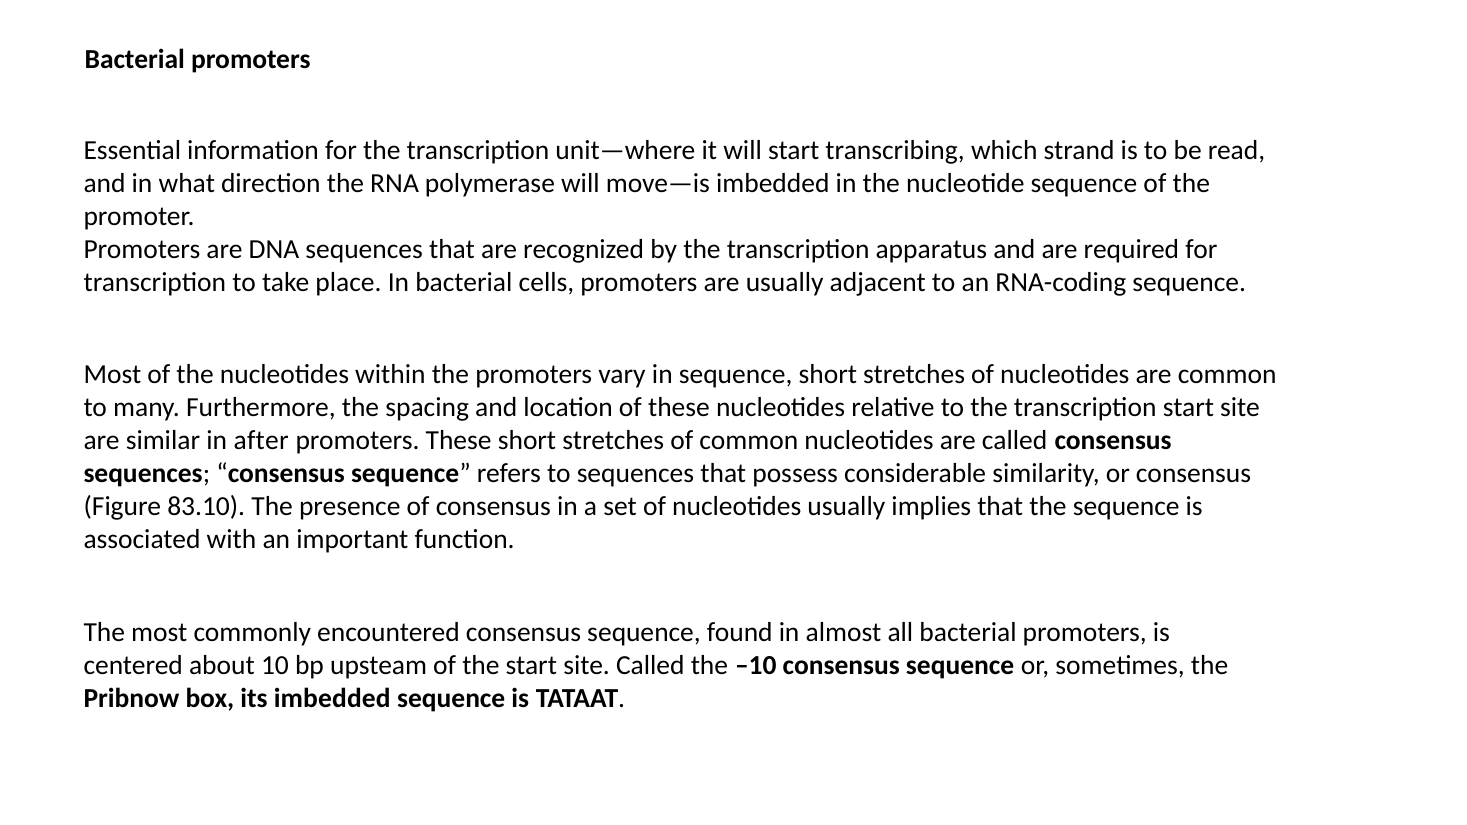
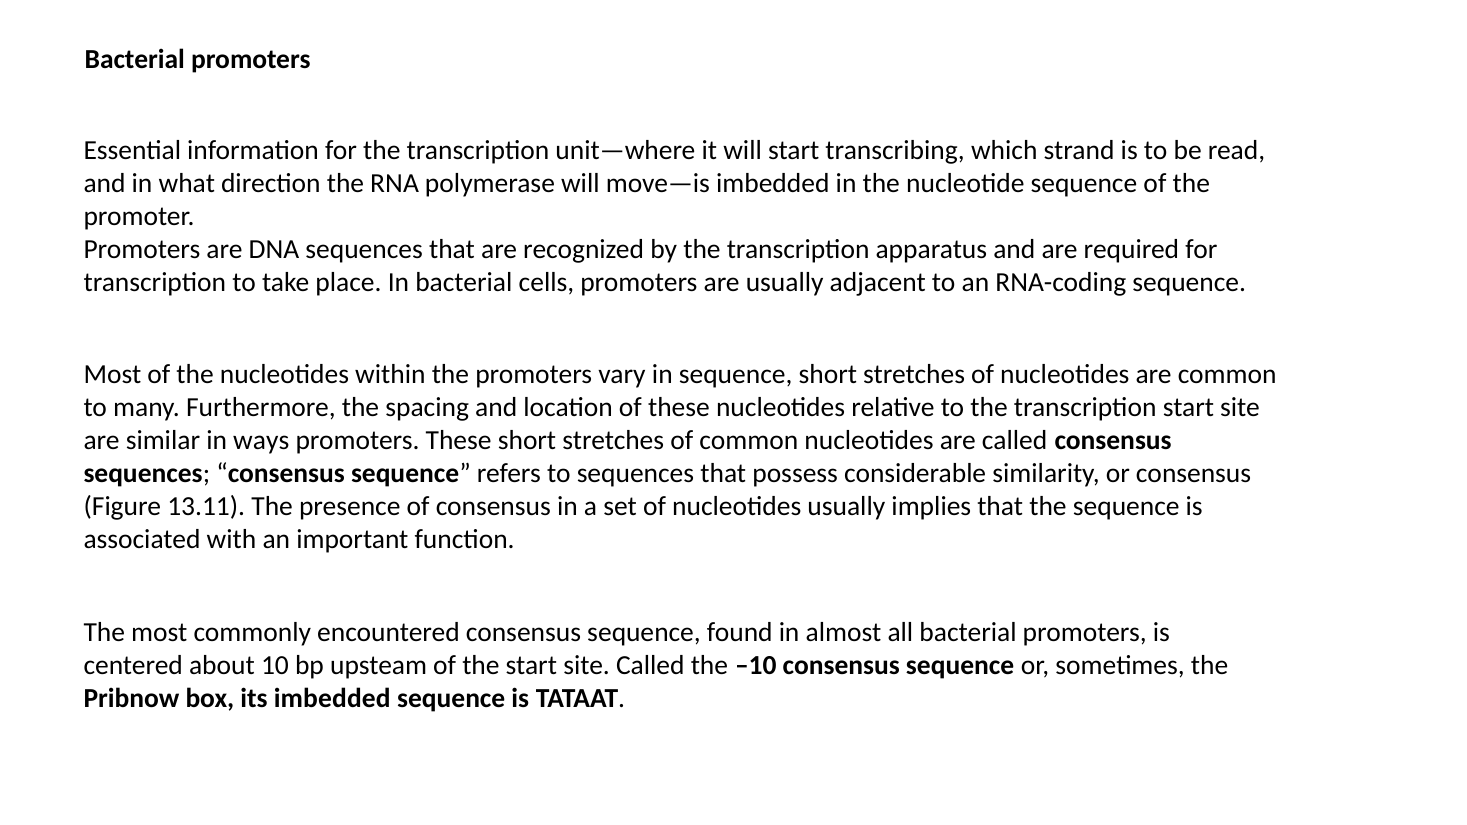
after: after -> ways (261, 441)
83.10: 83.10 -> 13.11 (206, 507)
